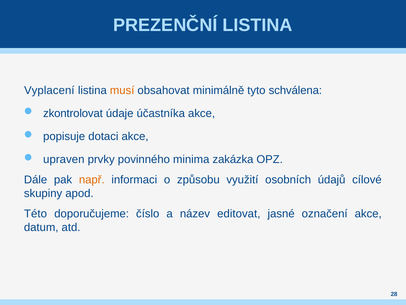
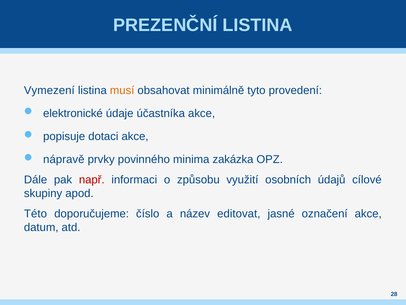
Vyplacení: Vyplacení -> Vymezení (49, 90)
schválena: schválena -> provedení (295, 90)
zkontrolovat: zkontrolovat -> elektronické (73, 113)
upraven: upraven -> nápravě (64, 159)
např colour: orange -> red (92, 180)
